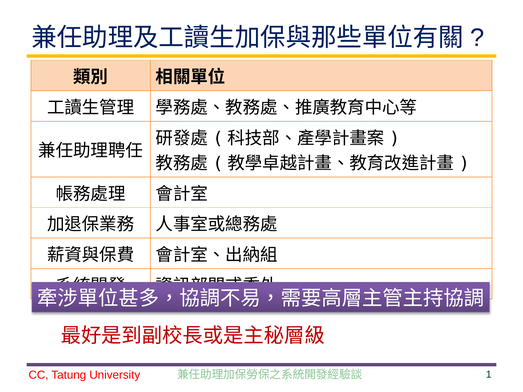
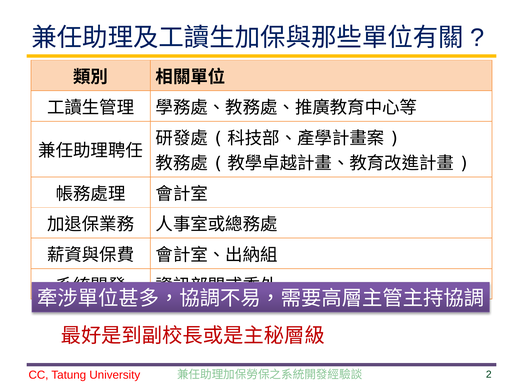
1: 1 -> 2 (489, 375)
